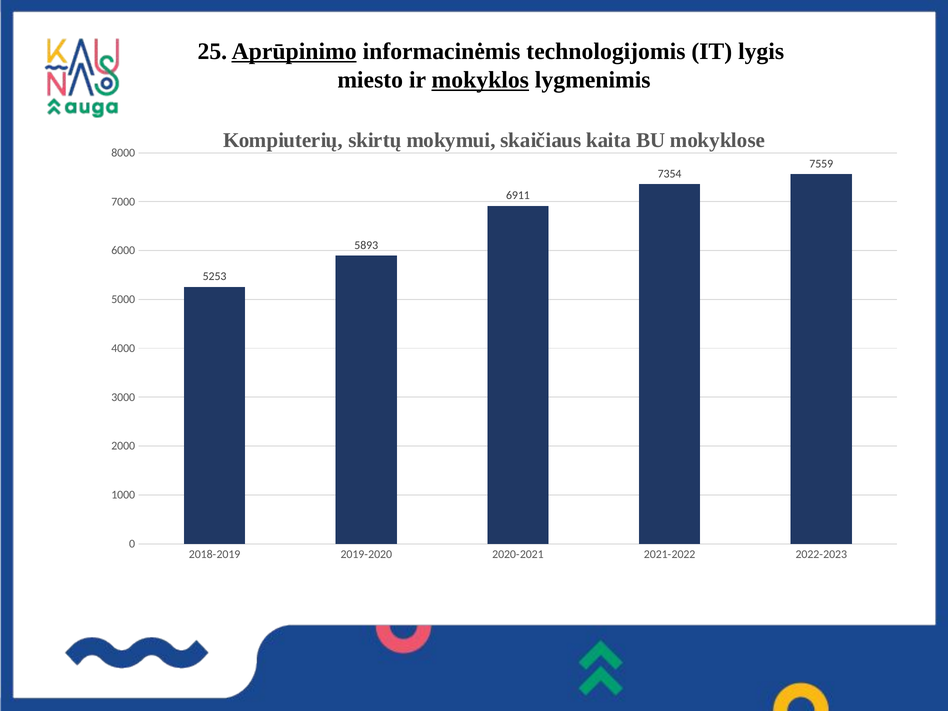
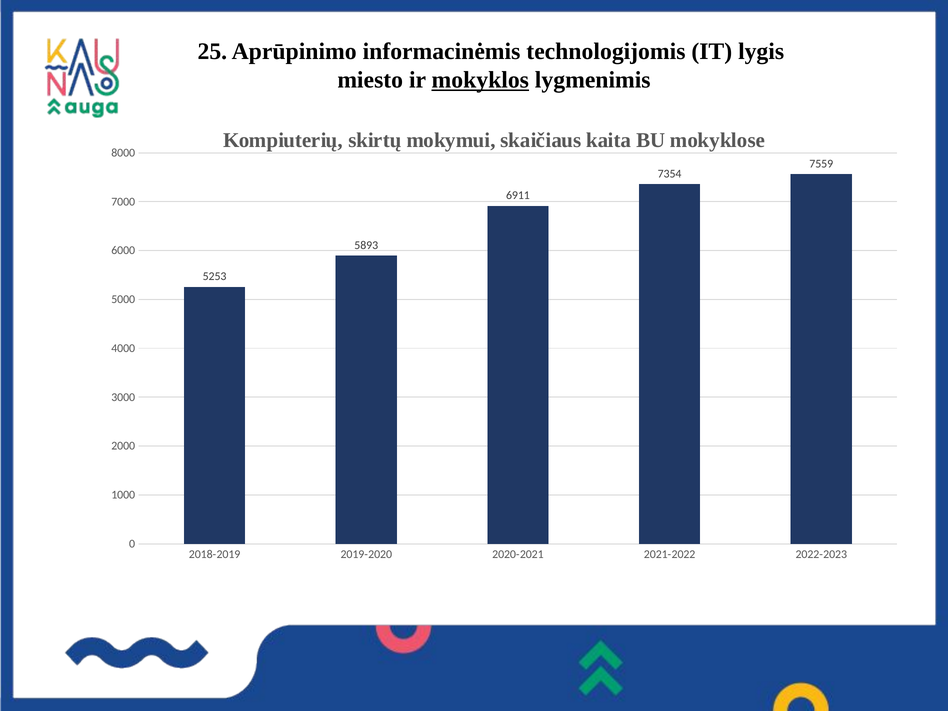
Aprūpinimo underline: present -> none (294, 51)
